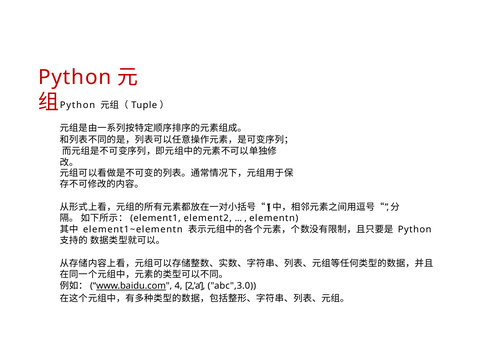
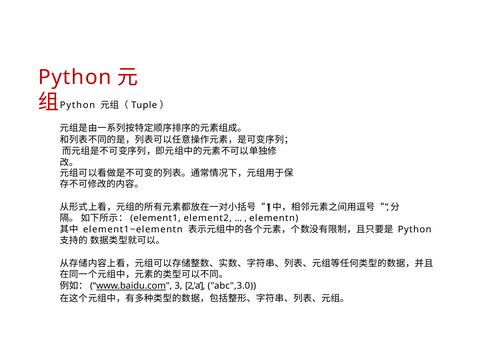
4: 4 -> 3 (178, 285)
